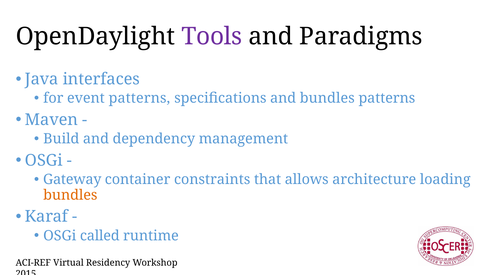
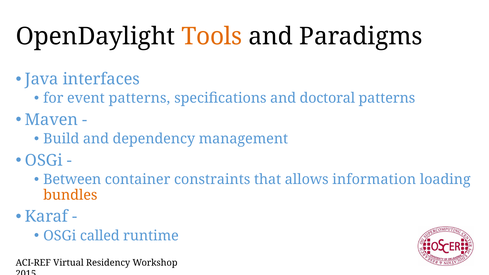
Tools colour: purple -> orange (212, 37)
and bundles: bundles -> doctoral (327, 98)
Gateway: Gateway -> Between (72, 180)
architecture: architecture -> information (374, 180)
